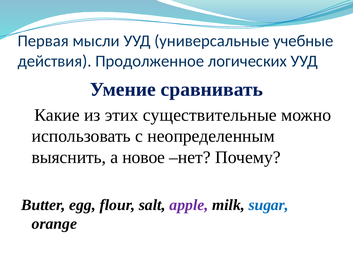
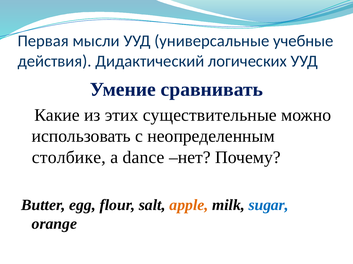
Продолженное: Продолженное -> Дидактический (150, 61)
выяснить: выяснить -> столбике (69, 158)
новое: новое -> dance (144, 158)
apple colour: purple -> orange (189, 205)
